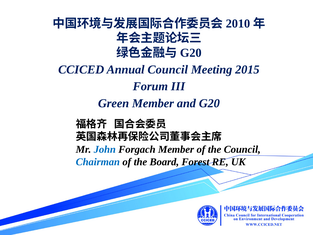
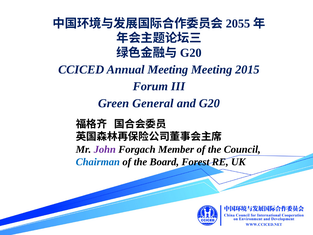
2010: 2010 -> 2055 (238, 24)
Annual Council: Council -> Meeting (168, 70)
Green Member: Member -> General (153, 103)
John colour: blue -> purple (105, 149)
